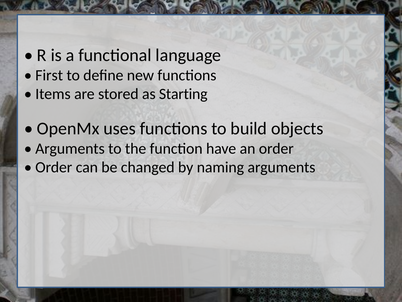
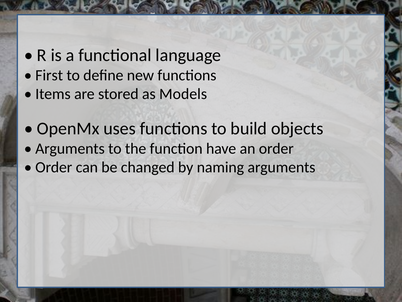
Starting: Starting -> Models (183, 94)
